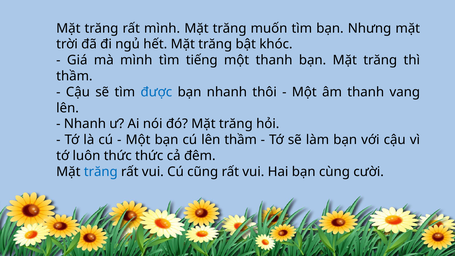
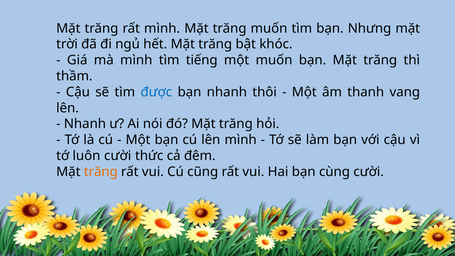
một thanh: thanh -> muốn (274, 60)
lên thầm: thầm -> mình (241, 140)
luôn thức: thức -> cười (118, 156)
trăng colour: blue -> orange (101, 172)
